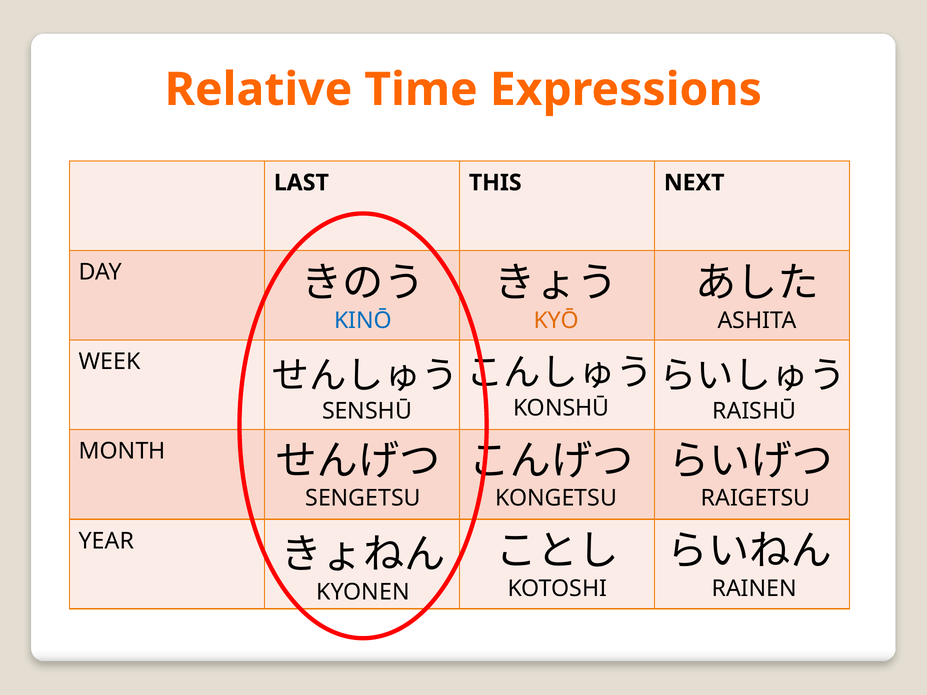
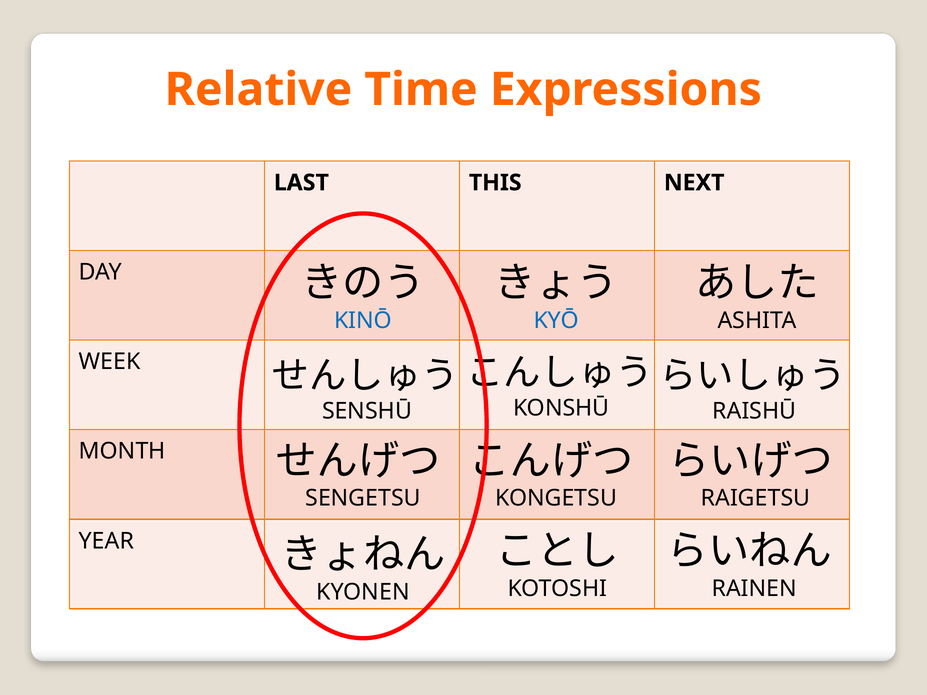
KYŌ colour: orange -> blue (556, 321)
